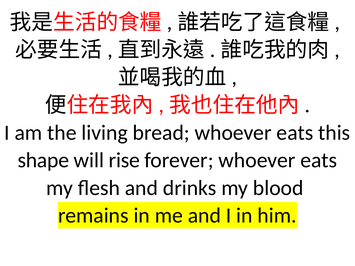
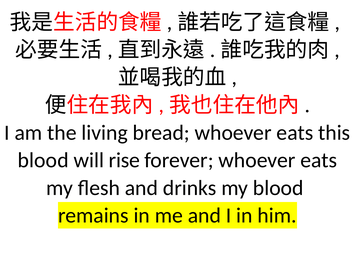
shape: shape -> blood (43, 160)
